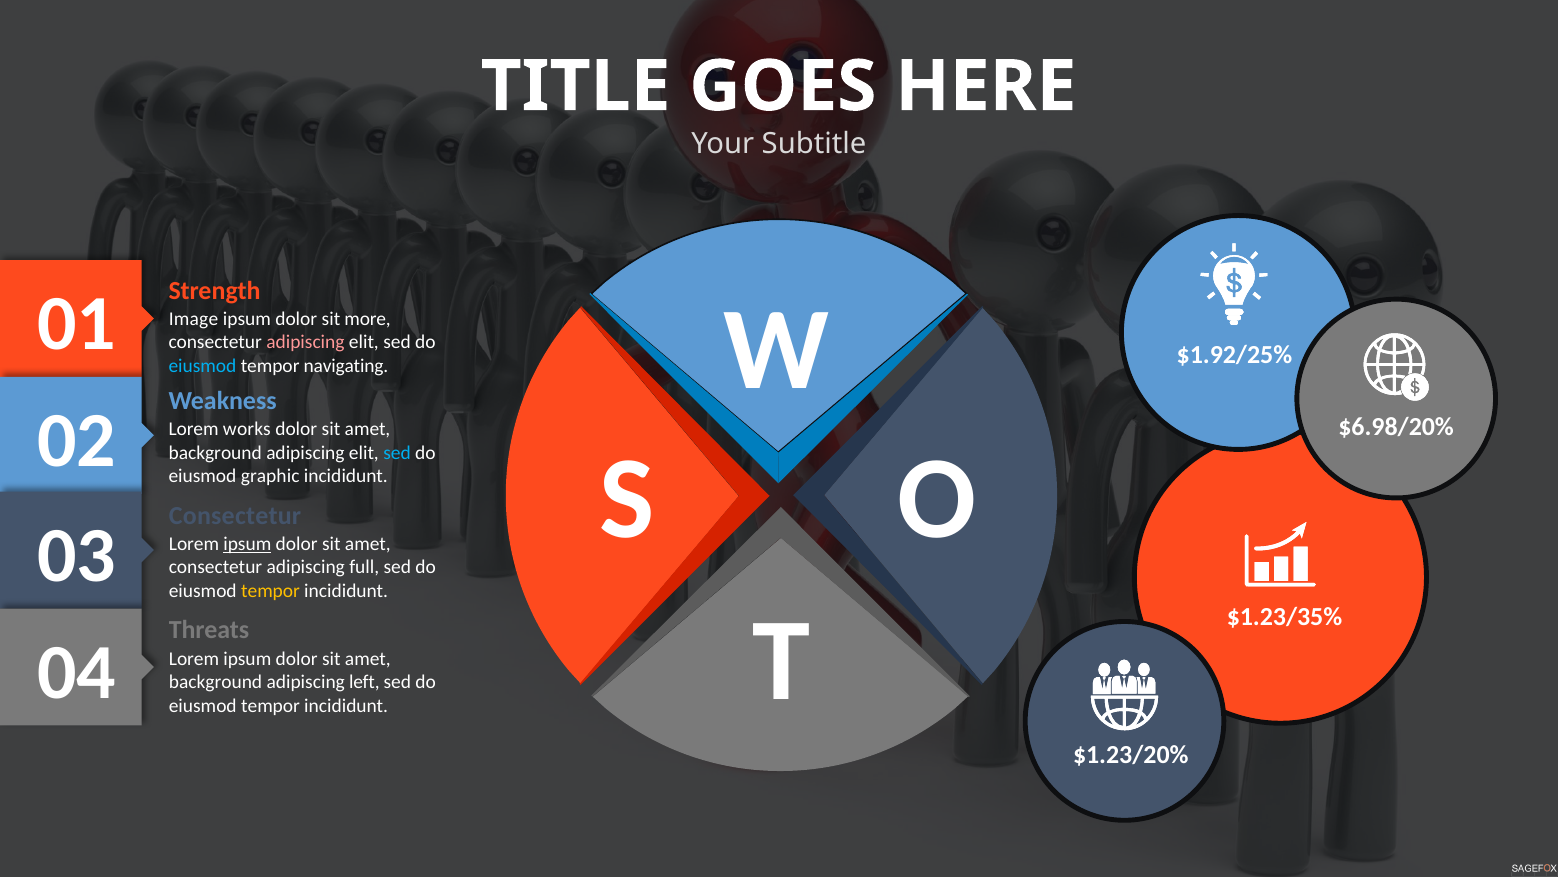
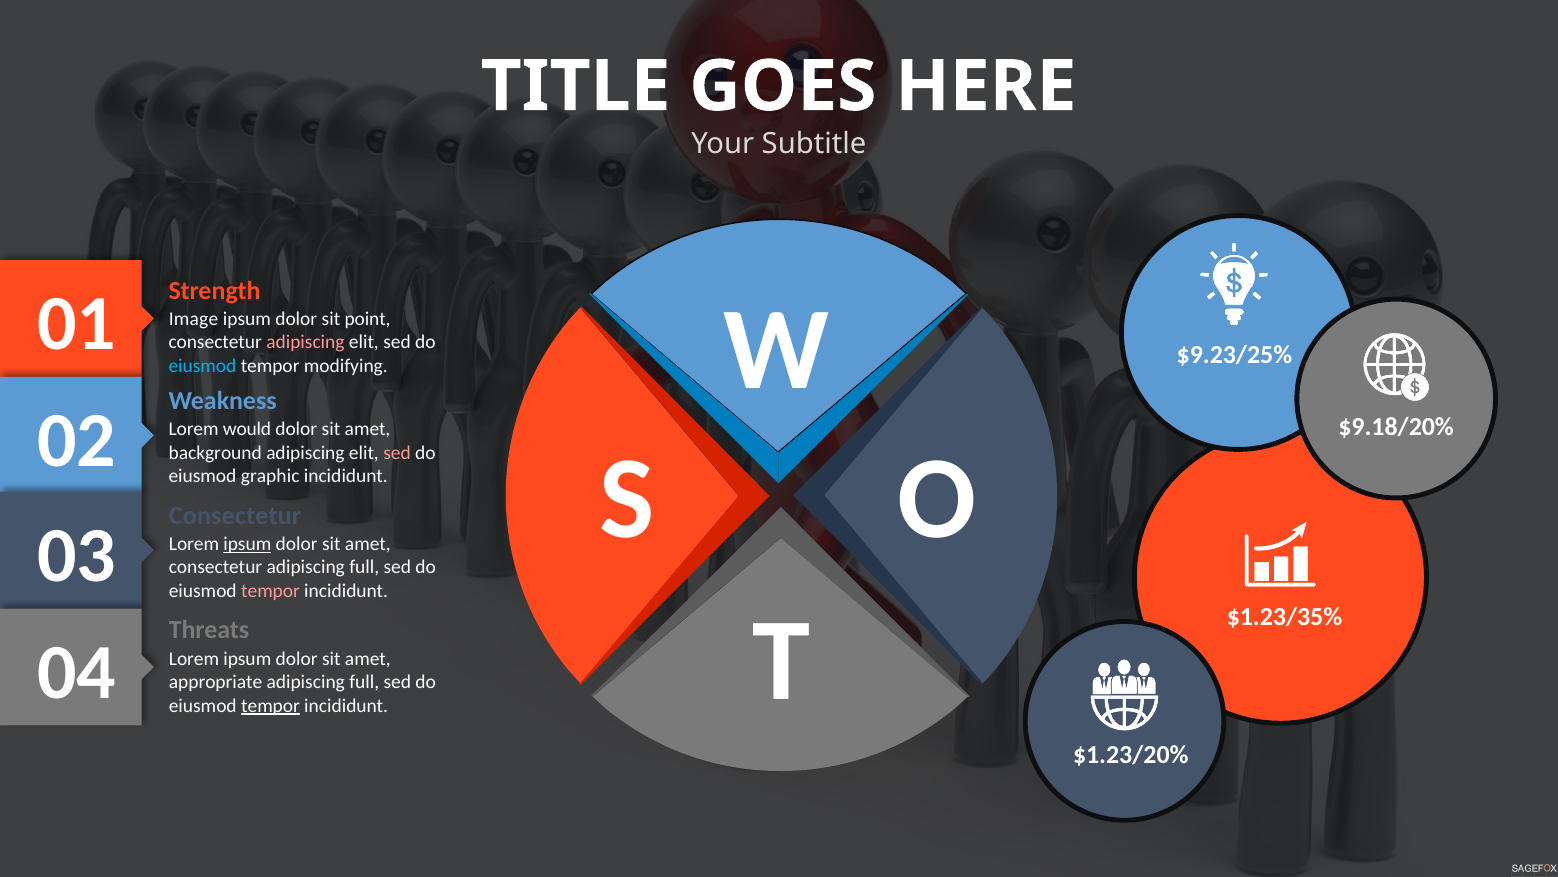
more: more -> point (368, 319)
$1.92/25%: $1.92/25% -> $9.23/25% (1234, 355)
navigating: navigating -> modifying (346, 366)
$6.98/20%: $6.98/20% -> $9.18/20% (1396, 427)
works: works -> would (247, 429)
sed colour: light blue -> pink (397, 452)
tempor colour: yellow -> pink (271, 590)
background: background -> appropriate (216, 682)
left: left -> full (364, 682)
tempor underline: none -> present (271, 705)
